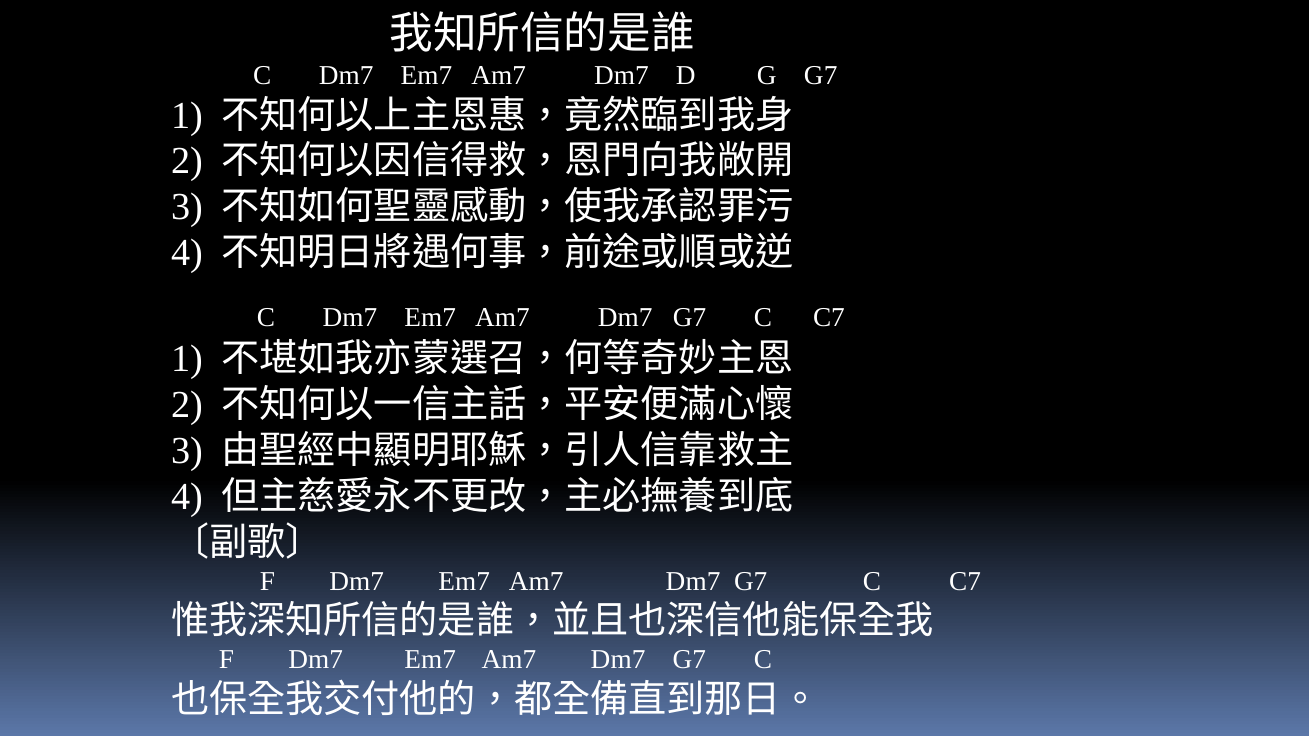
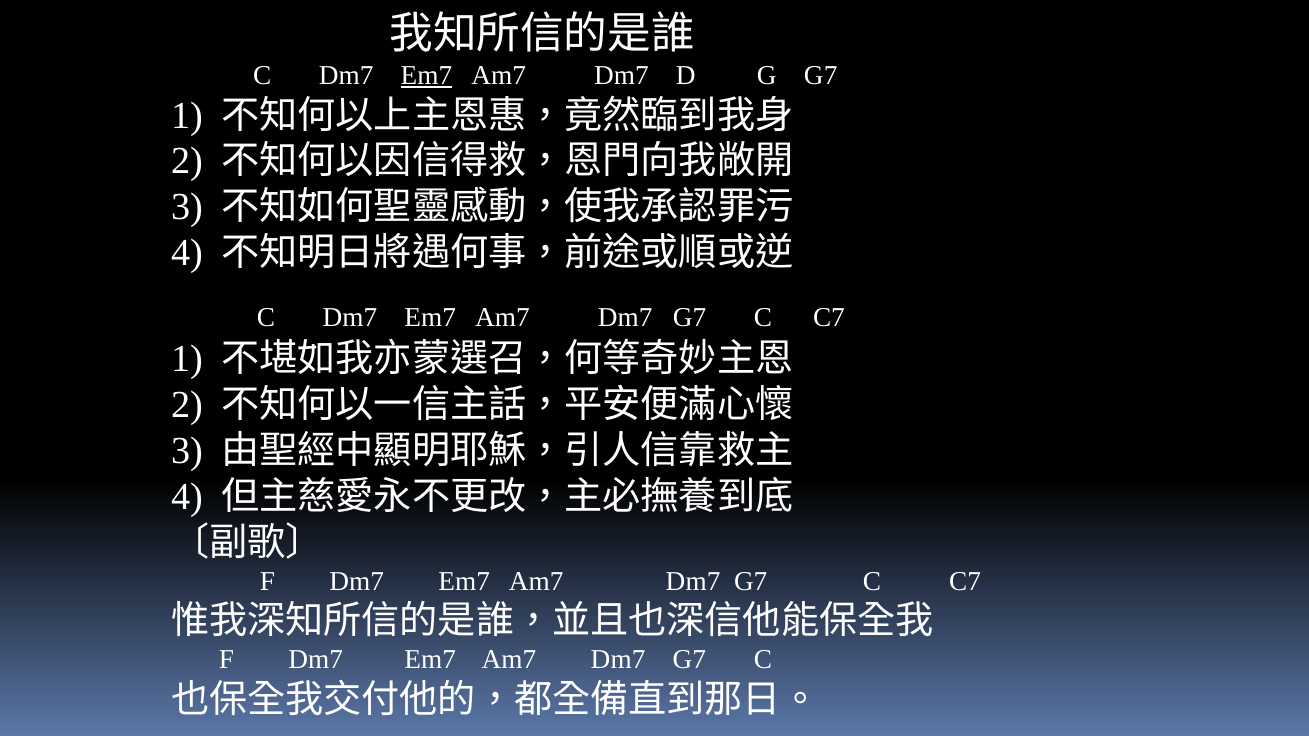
Em7 underline: none -> present (427, 75)
